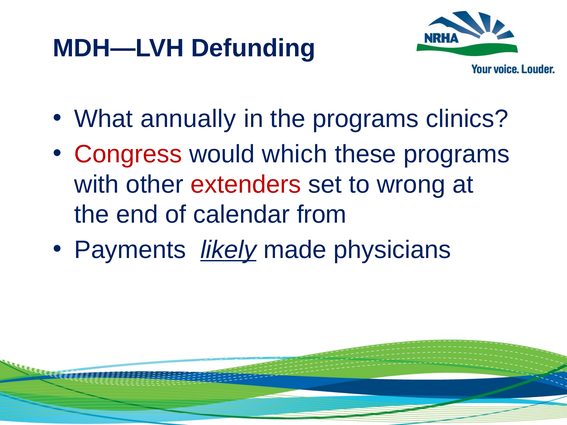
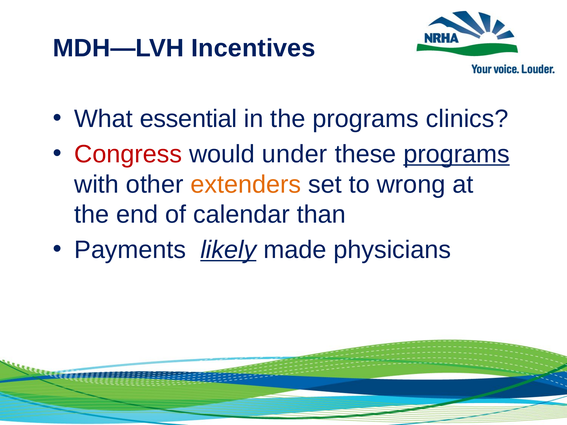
Defunding: Defunding -> Incentives (253, 48)
annually: annually -> essential (189, 119)
which: which -> under (295, 154)
programs underline: none -> present (457, 154)
extenders colour: red -> orange (246, 184)
from: from -> than (321, 215)
